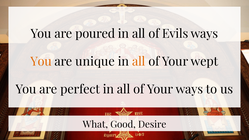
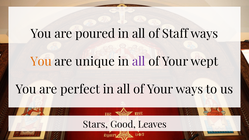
Evils: Evils -> Staff (175, 34)
all colour: orange -> purple (139, 62)
What: What -> Stars (95, 125)
Desire: Desire -> Leaves (152, 125)
